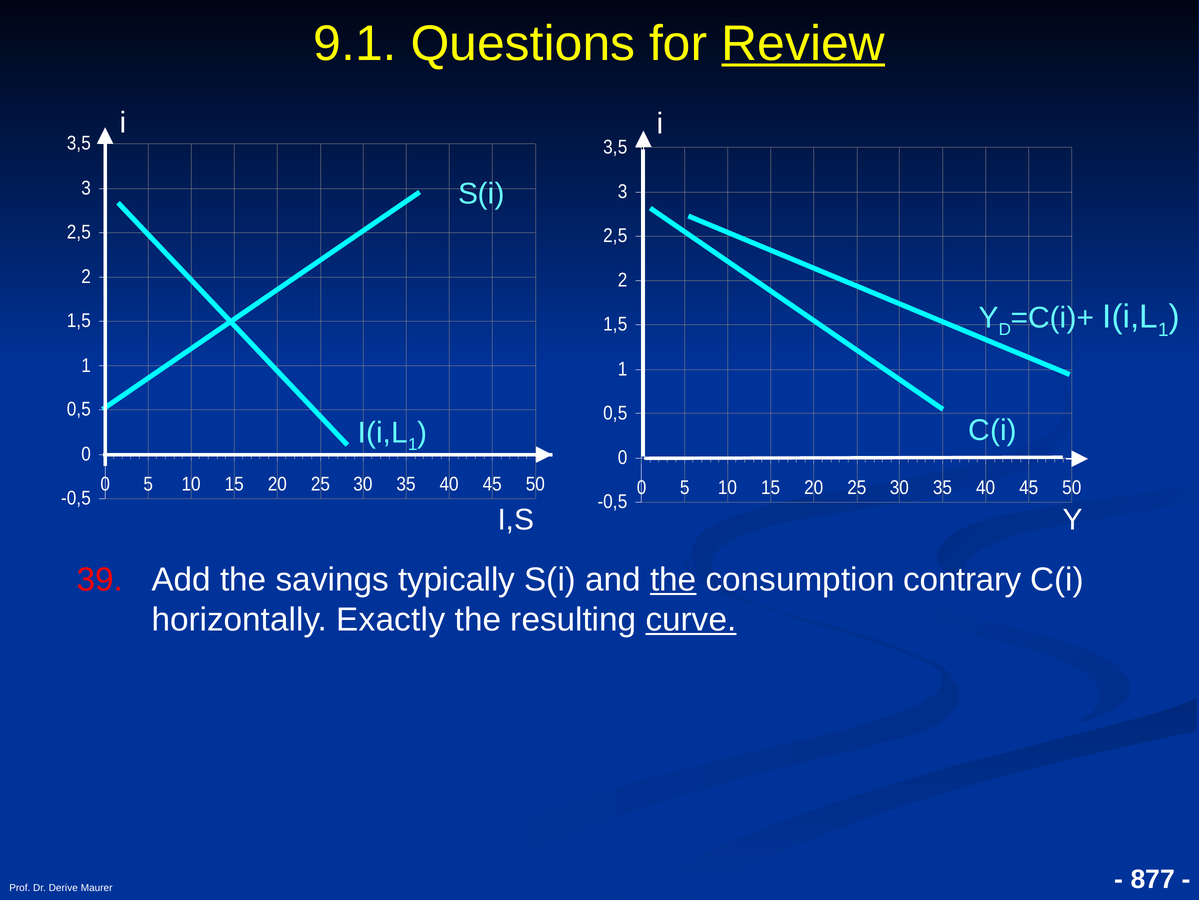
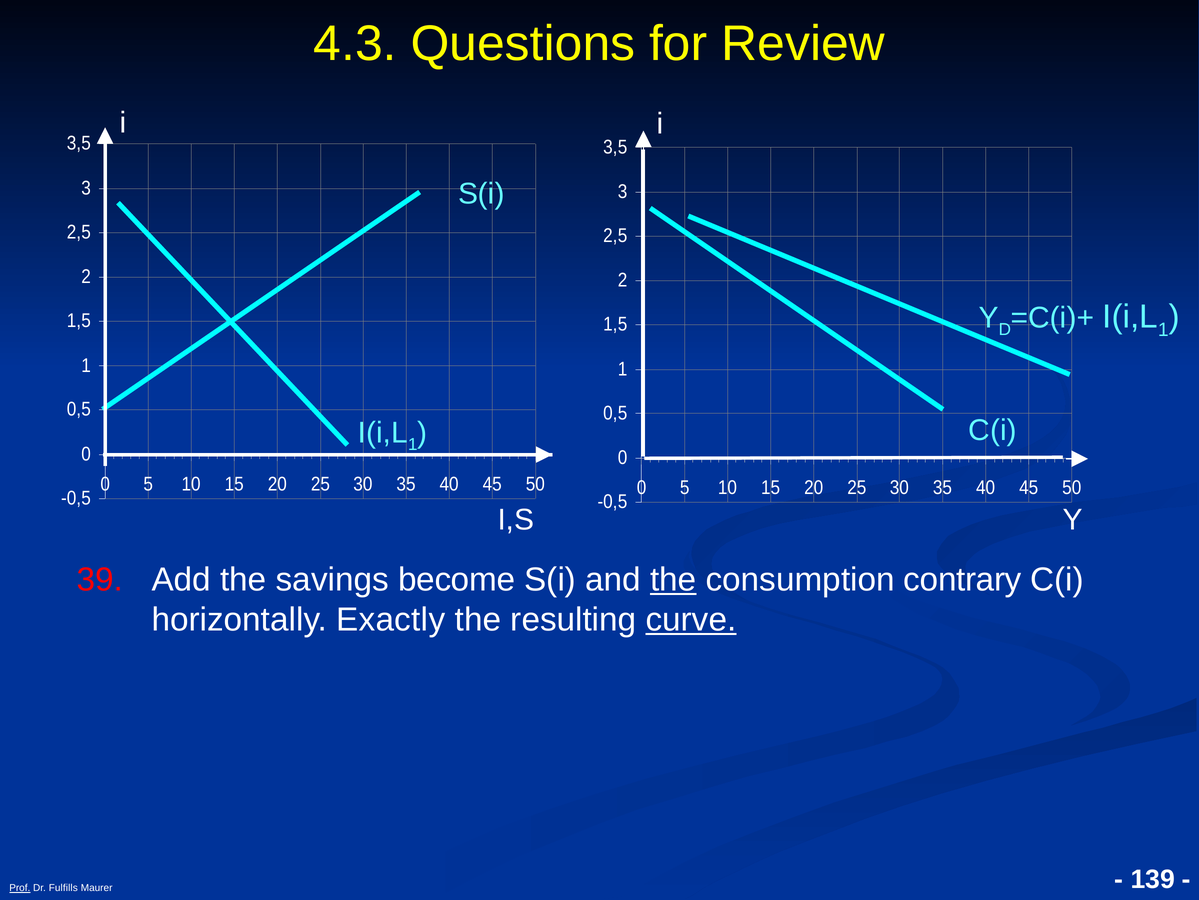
9.1: 9.1 -> 4.3 (355, 43)
Review underline: present -> none (803, 43)
typically: typically -> become (457, 579)
877: 877 -> 139 (1153, 879)
Prof underline: none -> present (20, 887)
Derive: Derive -> Fulfills (63, 887)
